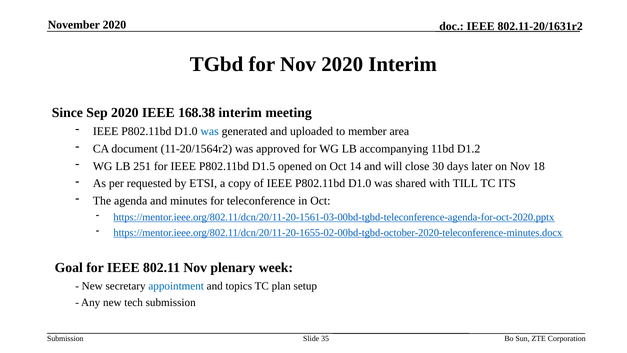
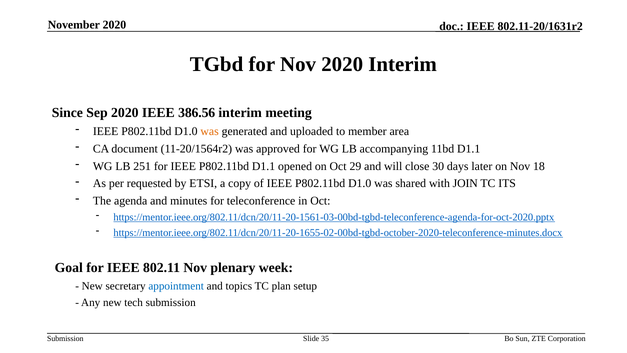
168.38: 168.38 -> 386.56 (197, 113)
was colour: blue -> orange (210, 131)
11bd D1.2: D1.2 -> D1.1 (469, 149)
P802.11bd D1.5: D1.5 -> D1.1 (264, 166)
14: 14 -> 29 (355, 166)
TILL: TILL -> JOIN (465, 183)
